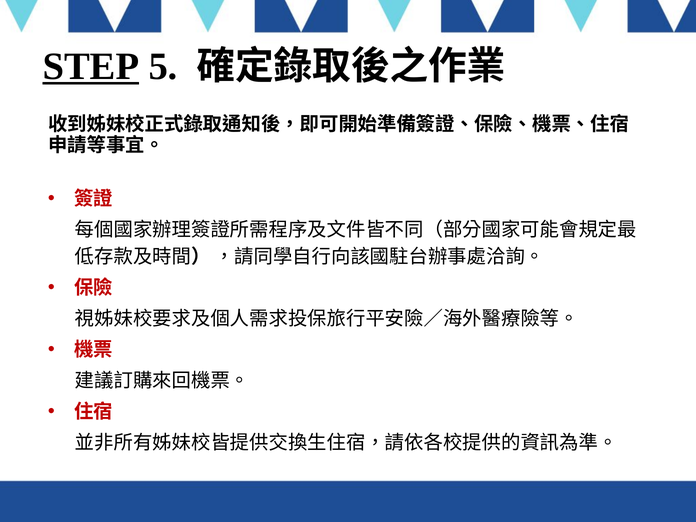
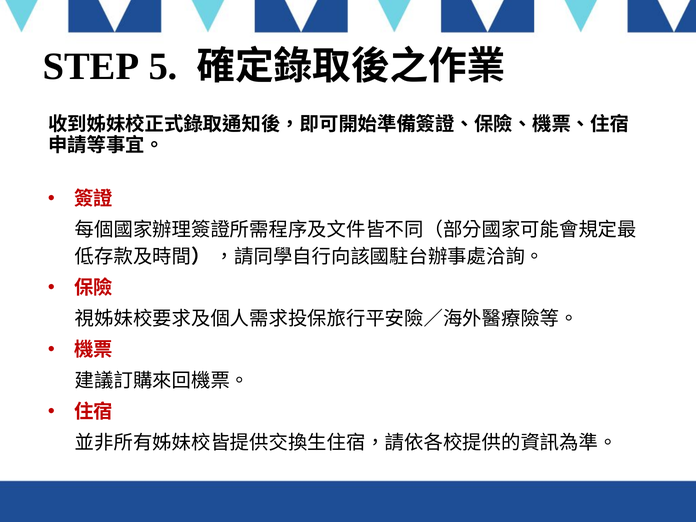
STEP underline: present -> none (91, 67)
